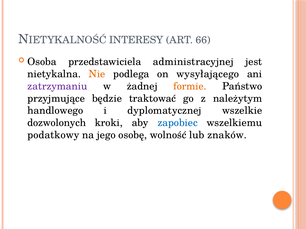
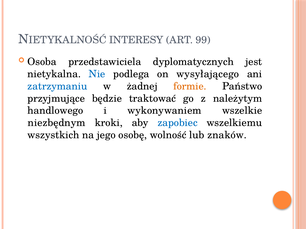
66: 66 -> 99 (203, 40)
administracyjnej: administracyjnej -> dyplomatycznych (193, 62)
Nie colour: orange -> blue (97, 74)
zatrzymaniu colour: purple -> blue (57, 86)
dyplomatycznej: dyplomatycznej -> wykonywaniem (164, 111)
dozwolonych: dozwolonych -> niezbędnym (57, 123)
podatkowy: podatkowy -> wszystkich (53, 135)
